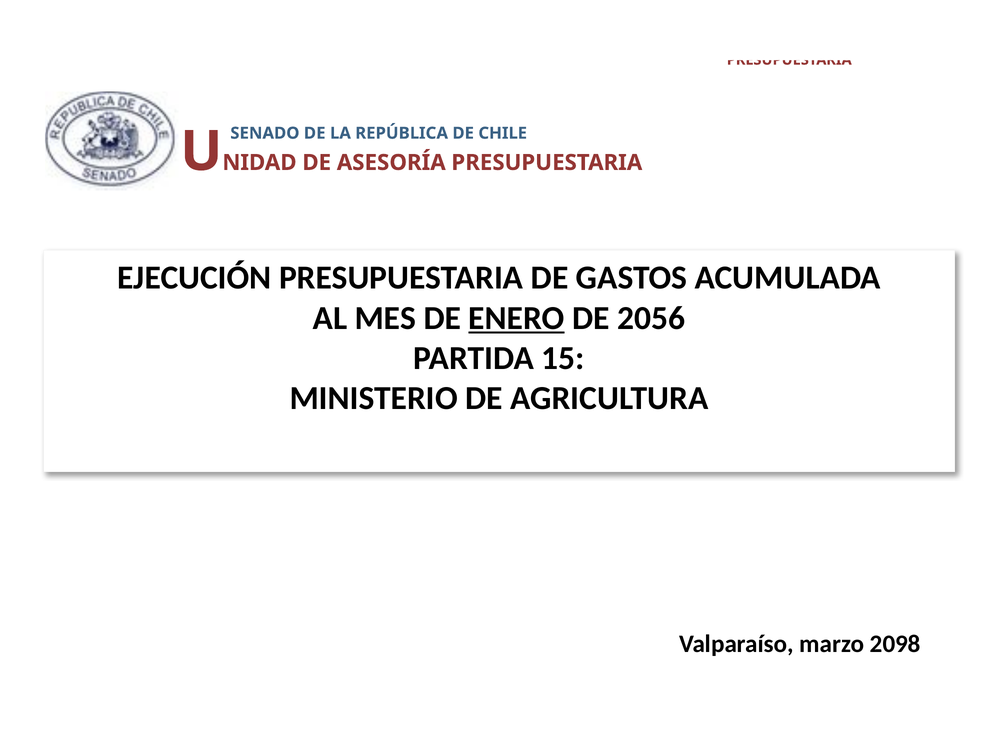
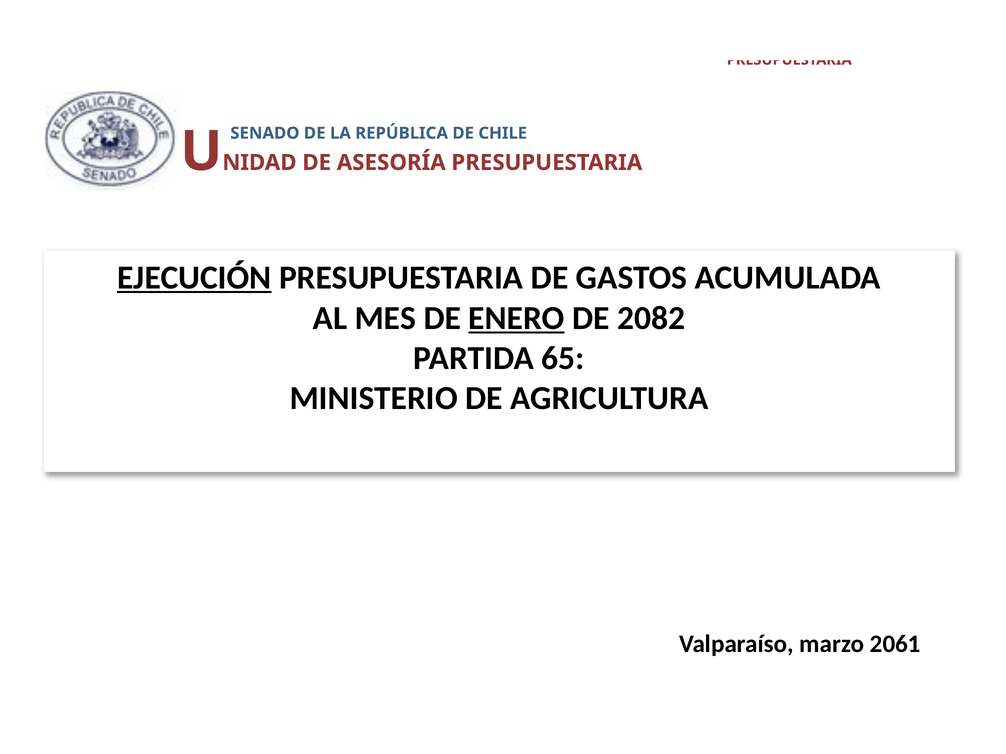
EJECUCIÓN underline: none -> present (194, 278)
2056: 2056 -> 2082 (651, 318)
15: 15 -> 65 (563, 358)
2098: 2098 -> 2061 (895, 645)
